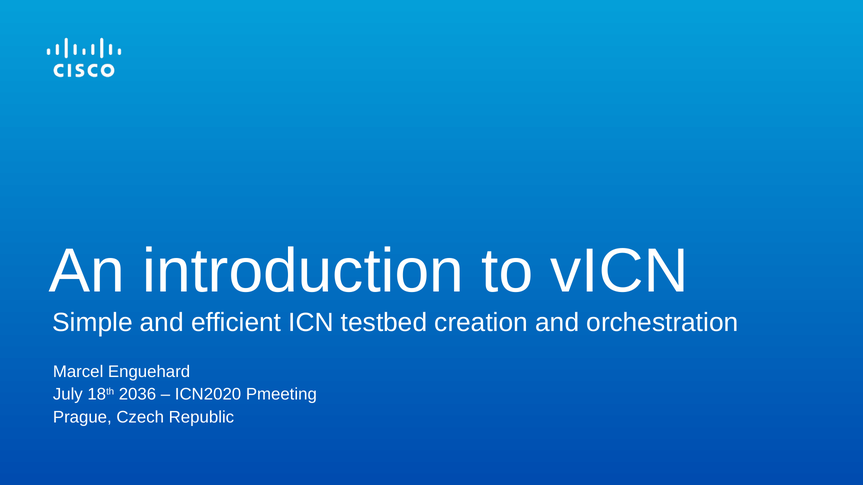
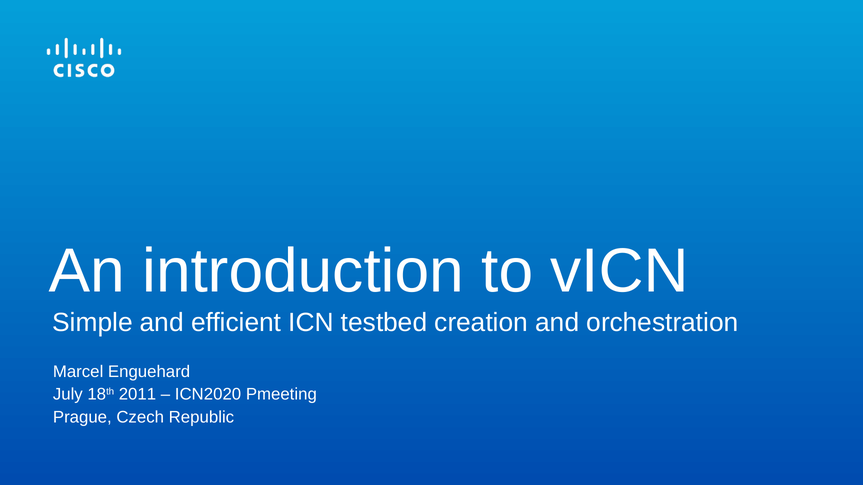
2036: 2036 -> 2011 (137, 395)
